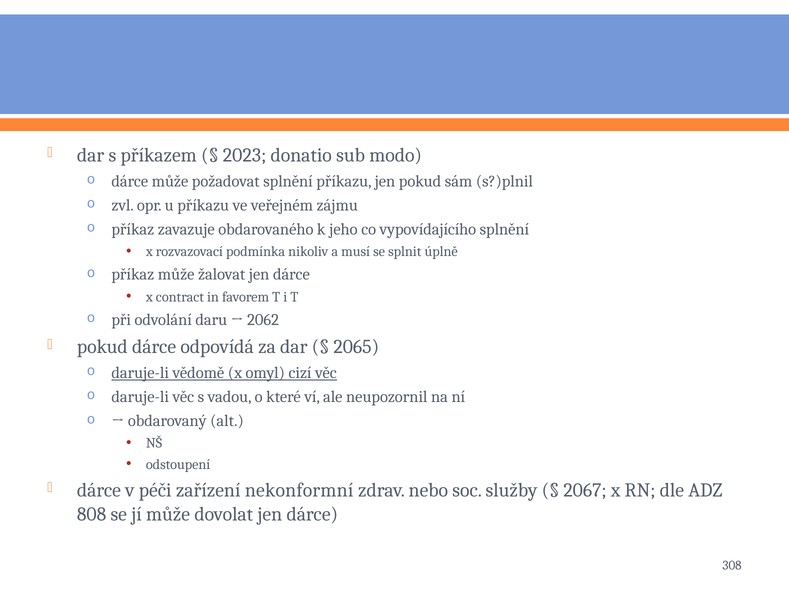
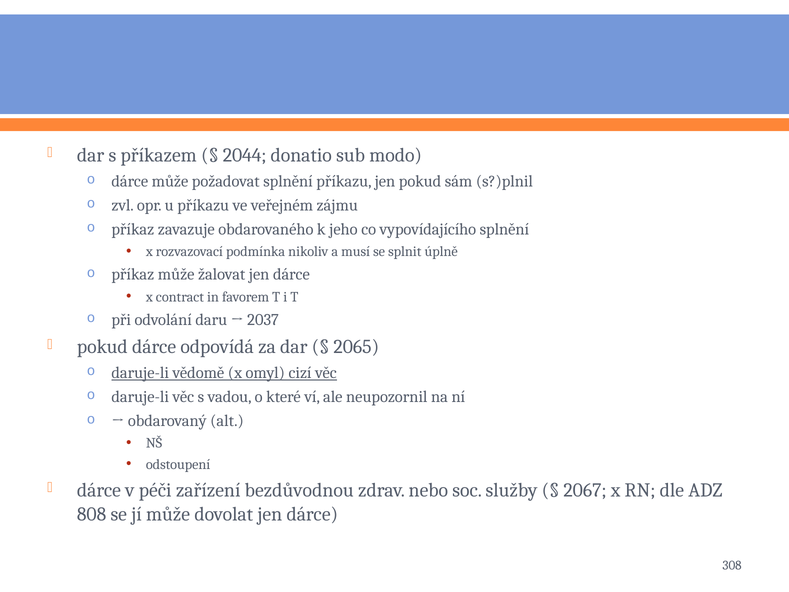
2023: 2023 -> 2044 (245, 155)
2062: 2062 -> 2037 (263, 320)
nekonformní: nekonformní -> bezdůvodnou (299, 490)
